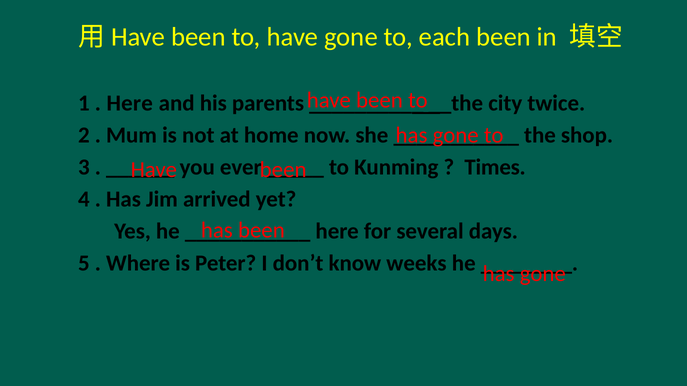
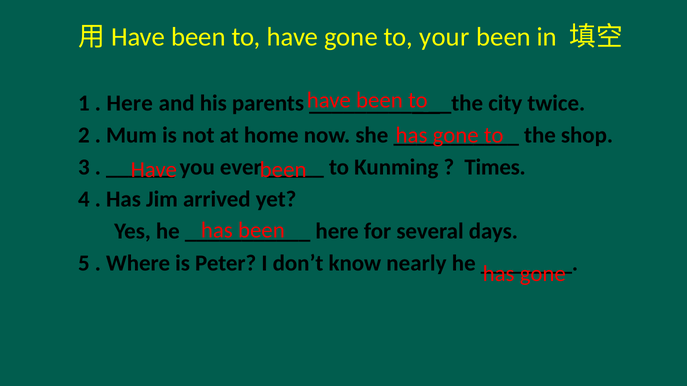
each: each -> your (444, 37)
weeks: weeks -> nearly (416, 264)
